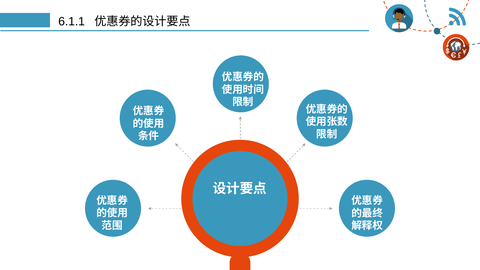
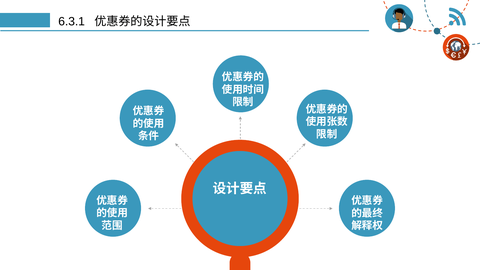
6.1.1: 6.1.1 -> 6.3.1 (72, 22)
